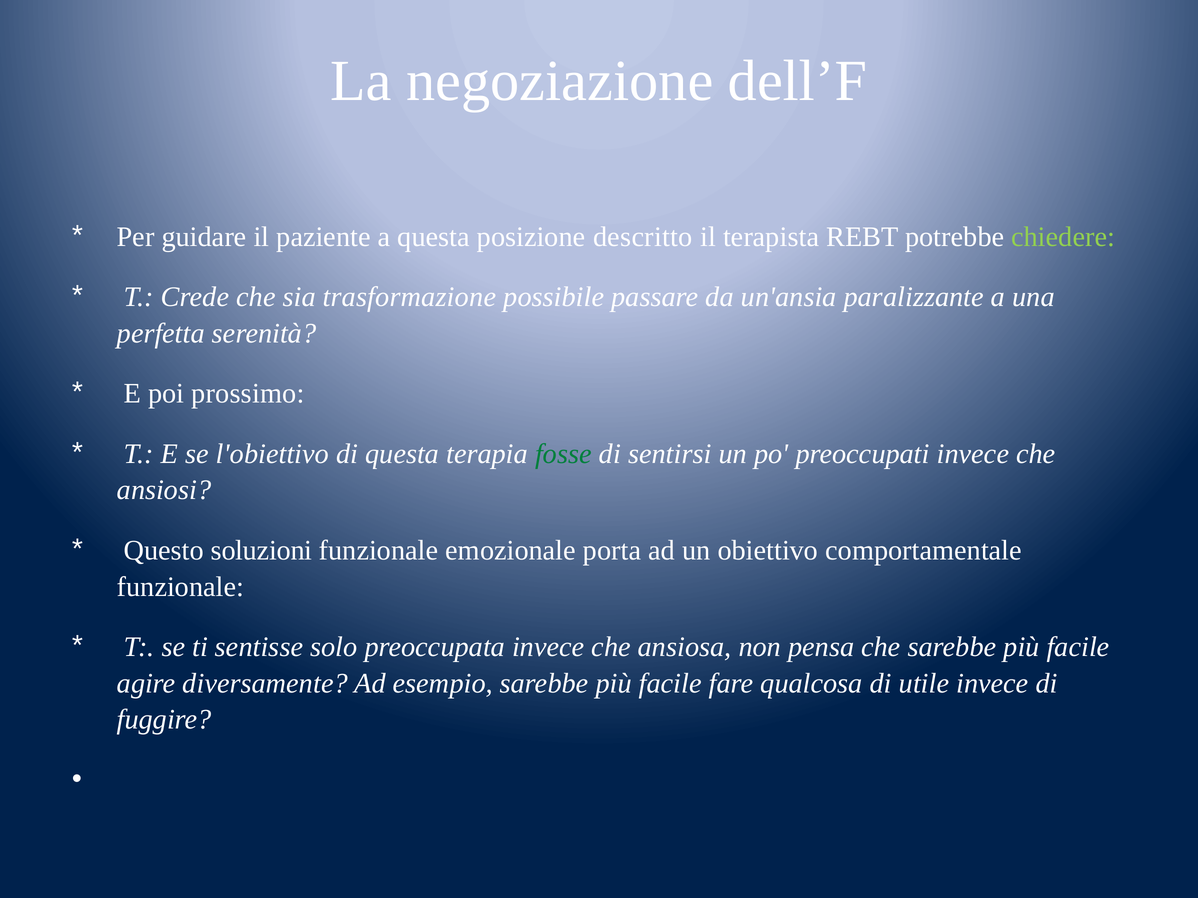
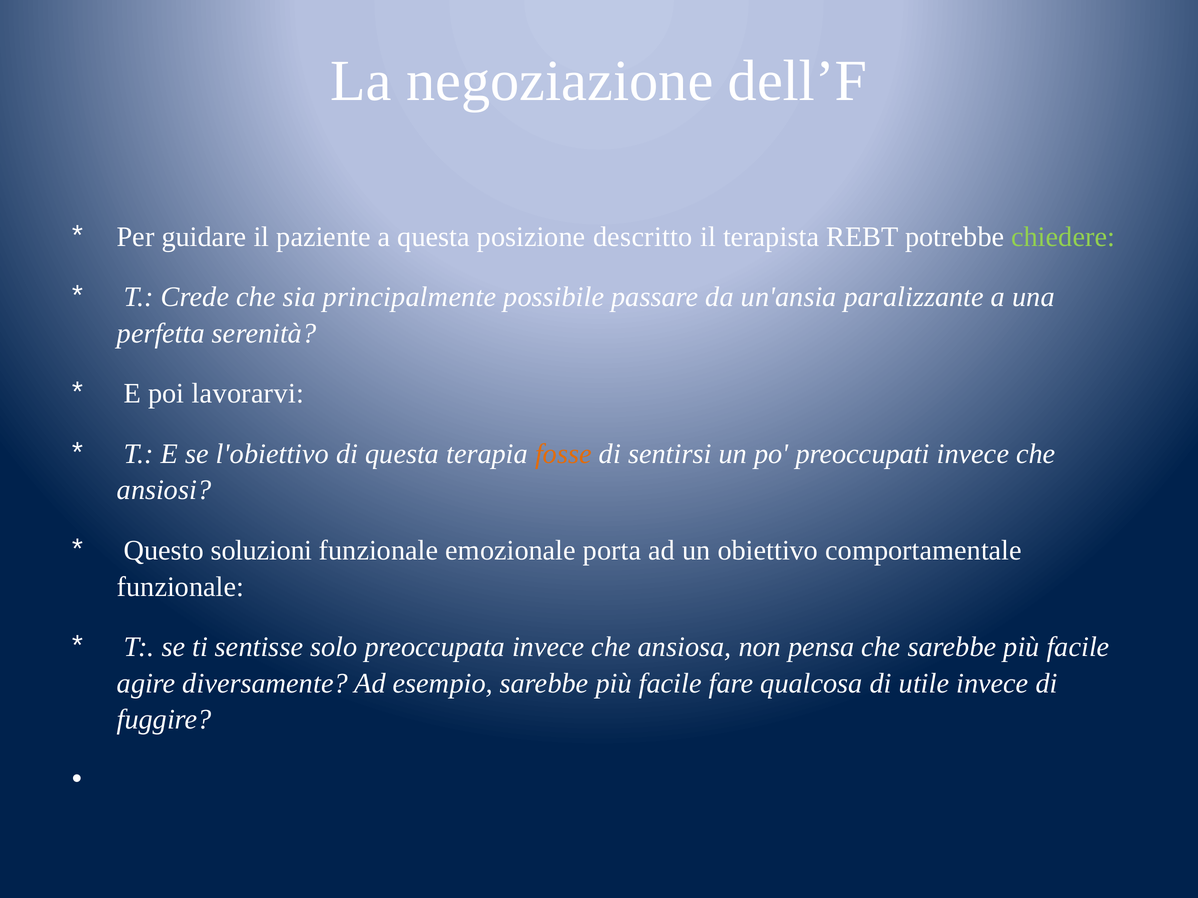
trasformazione: trasformazione -> principalmente (409, 297)
prossimo: prossimo -> lavorarvi (248, 394)
fosse colour: green -> orange (563, 454)
